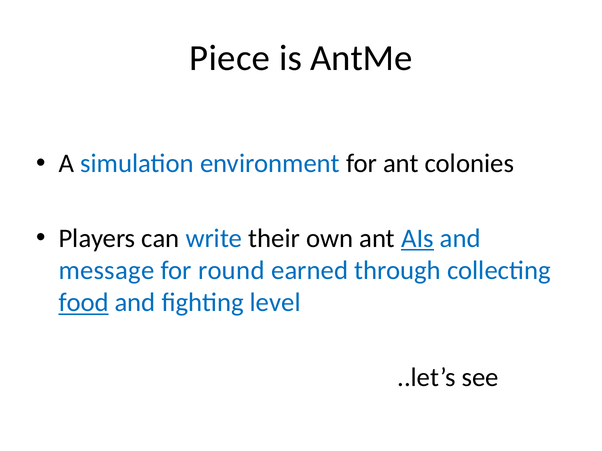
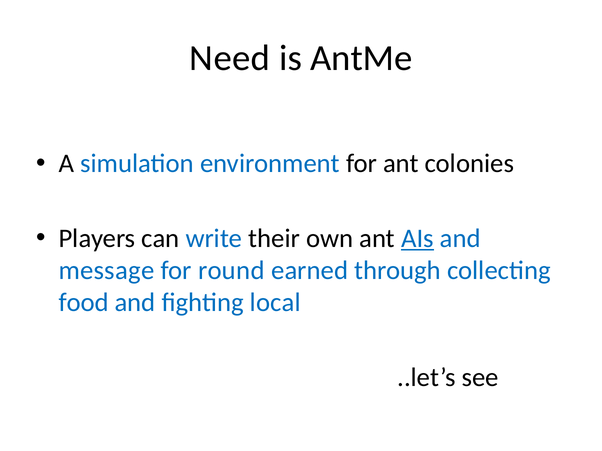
Piece: Piece -> Need (230, 58)
food underline: present -> none (84, 303)
level: level -> local (275, 303)
